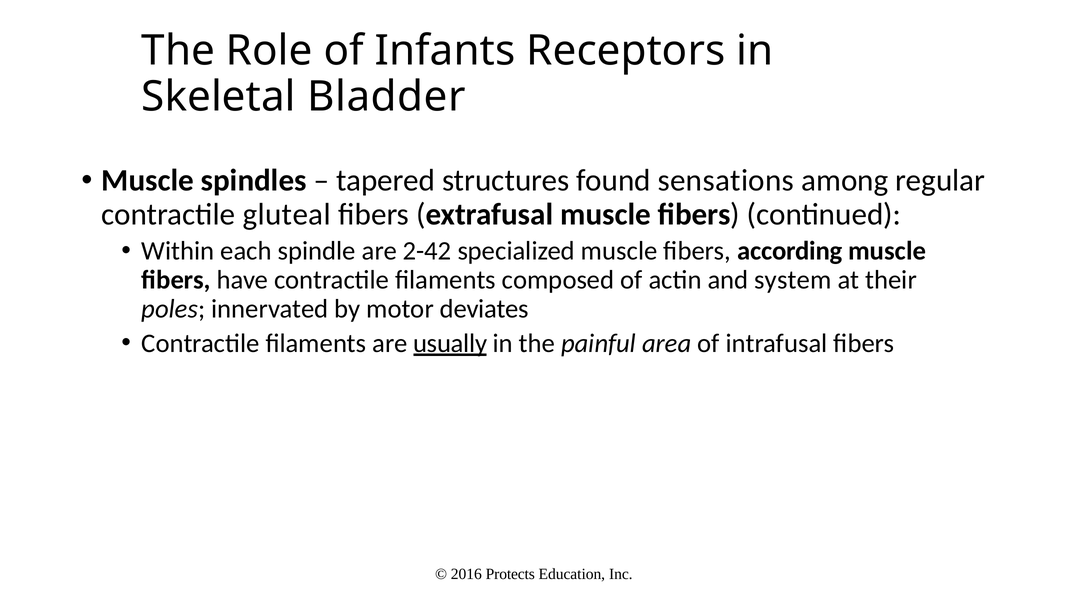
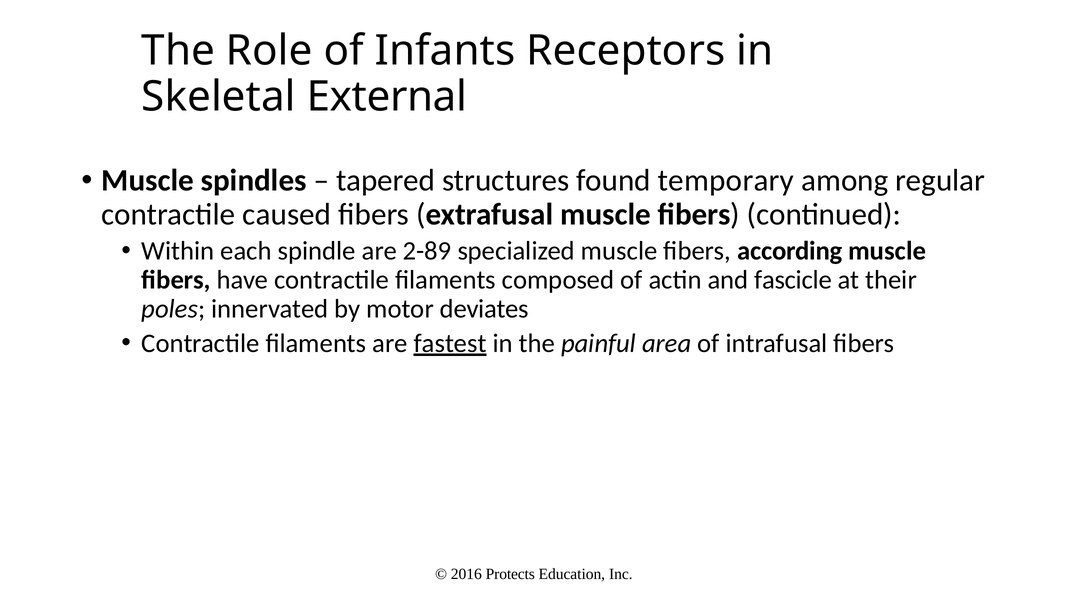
Bladder: Bladder -> External (387, 97)
sensations: sensations -> temporary (726, 181)
gluteal: gluteal -> caused (287, 214)
2-42: 2-42 -> 2-89 (427, 251)
system: system -> fascicle (793, 280)
usually: usually -> fastest (450, 343)
